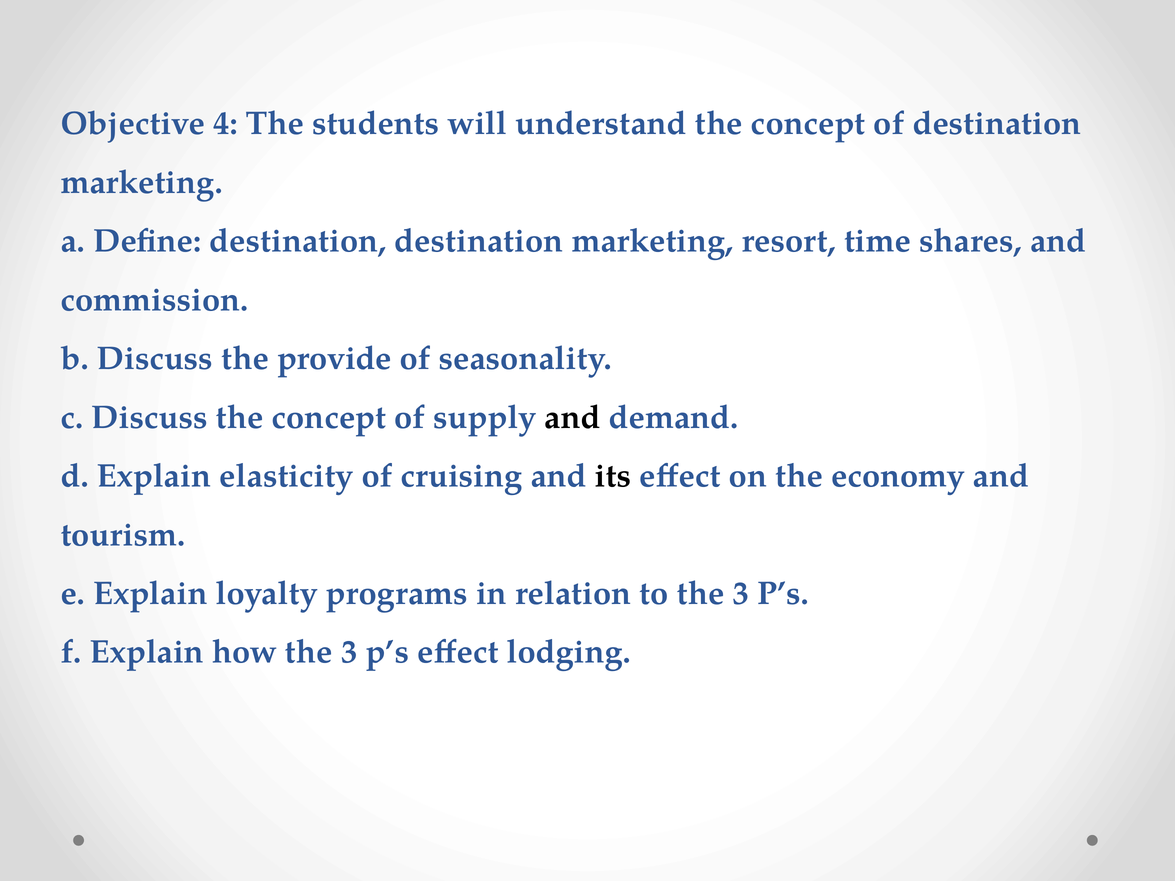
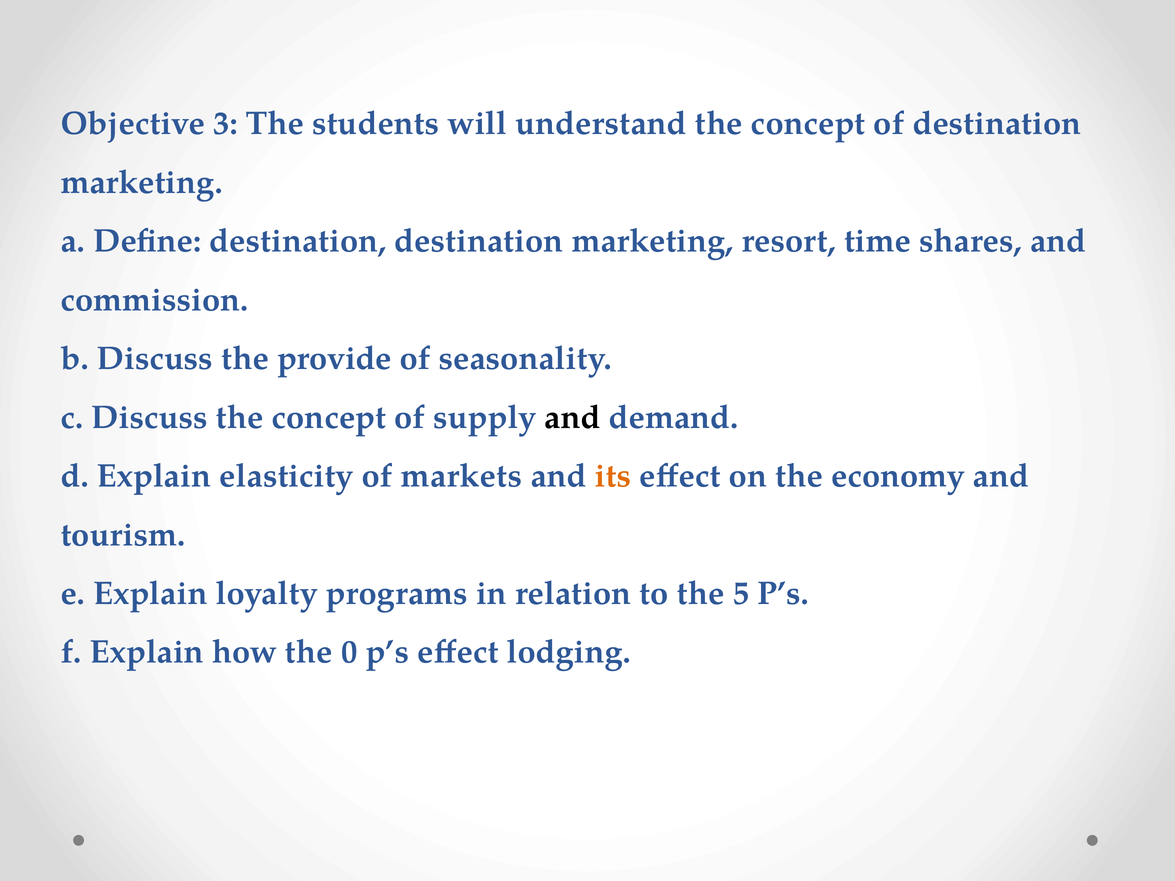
4: 4 -> 3 (225, 124)
cruising: cruising -> markets (462, 476)
its colour: black -> orange (613, 476)
to the 3: 3 -> 5 (741, 594)
how the 3: 3 -> 0 (349, 652)
